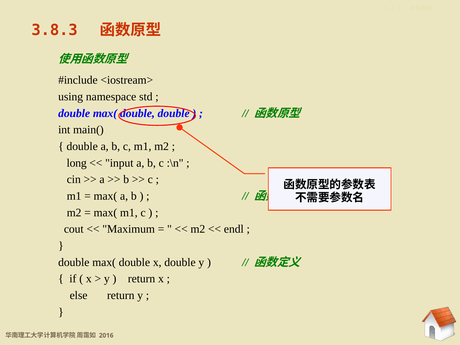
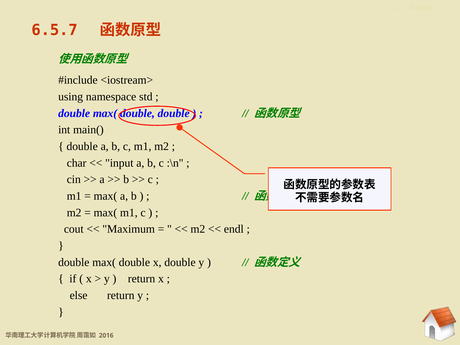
3.8.3: 3.8.3 -> 6.5.7 (55, 30)
long: long -> char (77, 163)
